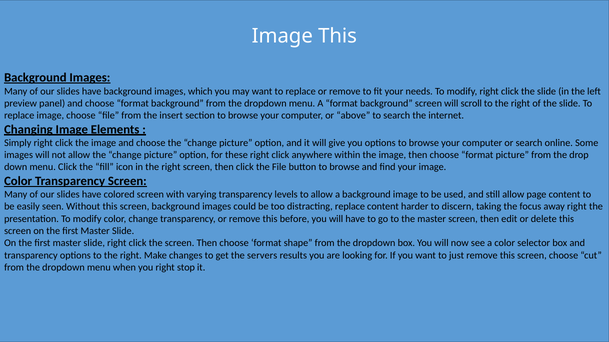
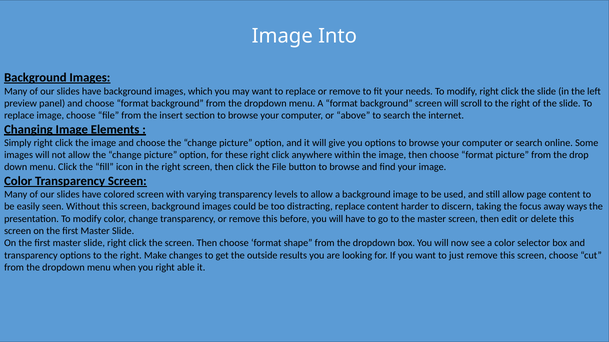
Image This: This -> Into (338, 36)
away right: right -> ways (577, 207)
servers: servers -> outside (262, 256)
stop: stop -> able (186, 268)
